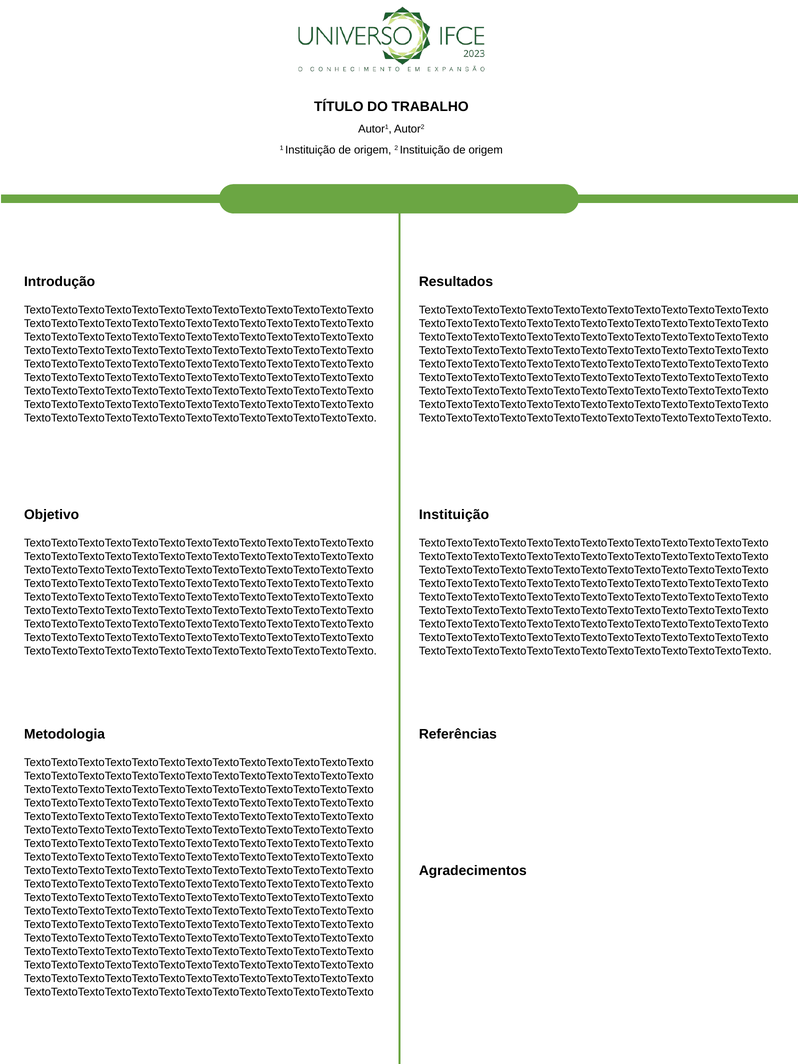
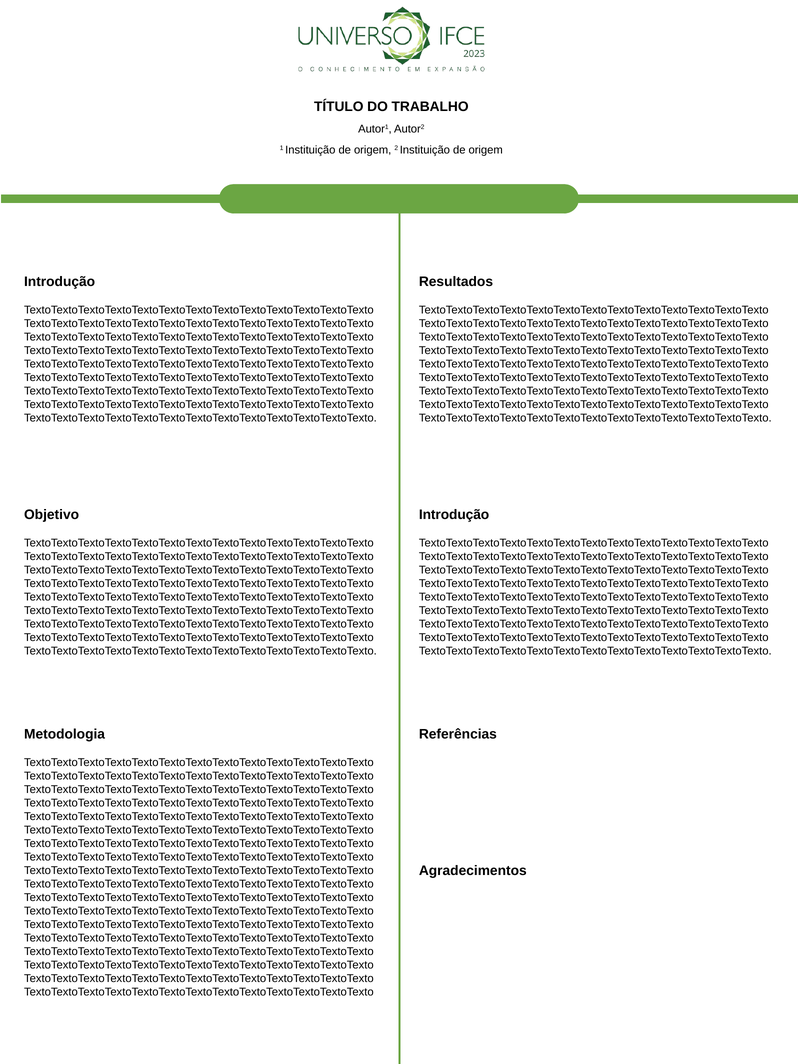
Instituição: Instituição -> Introdução (454, 515)
